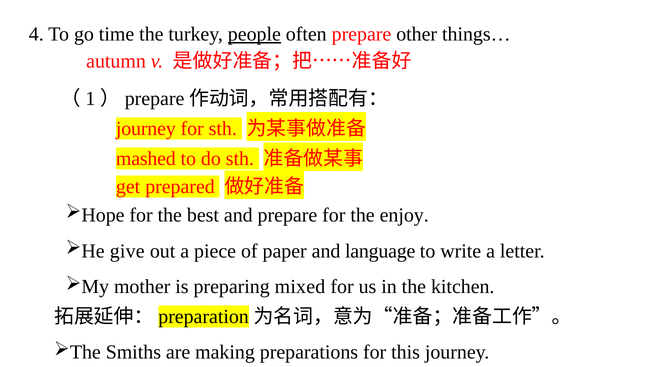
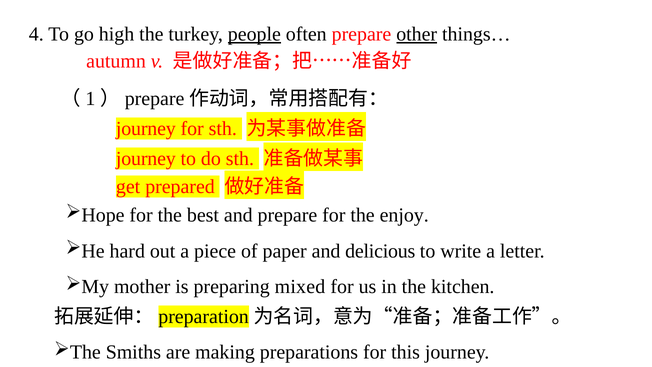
time: time -> high (117, 34)
other underline: none -> present (417, 34)
mashed: mashed -> journey (146, 159)
give: give -> hard (127, 251)
language: language -> delicious (380, 251)
